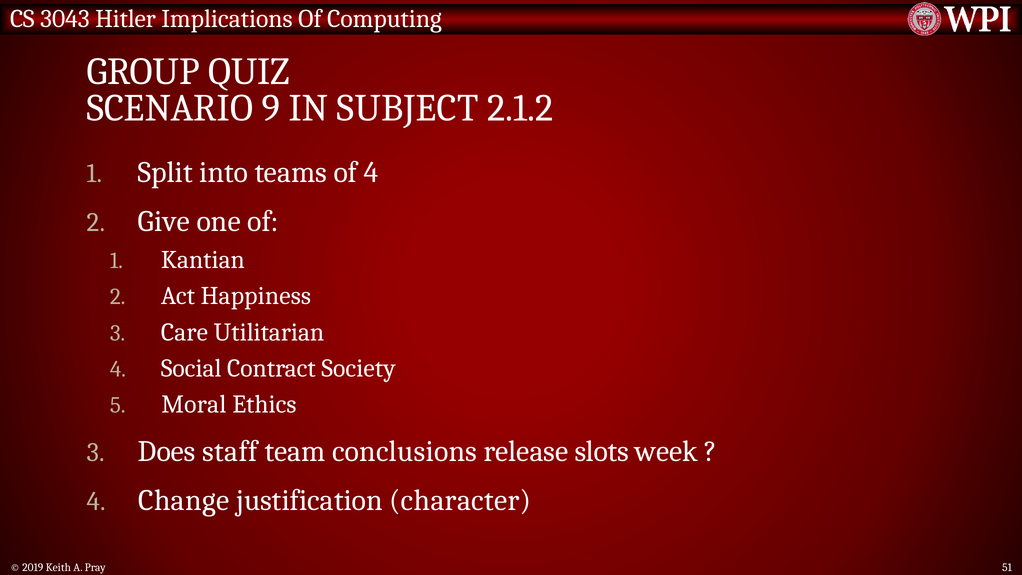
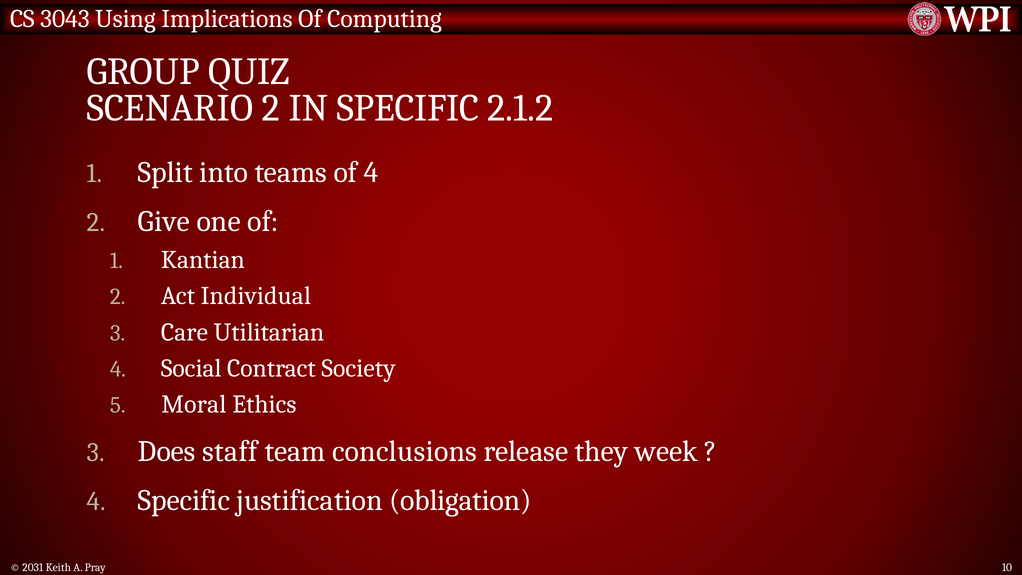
Hitler: Hitler -> Using (125, 19)
SCENARIO 9: 9 -> 2 (271, 108)
IN SUBJECT: SUBJECT -> SPECIFIC (408, 108)
Happiness: Happiness -> Individual (256, 296)
slots: slots -> they (602, 451)
4 Change: Change -> Specific (184, 500)
character: character -> obligation (460, 500)
2019: 2019 -> 2031 (33, 567)
51: 51 -> 10 (1007, 567)
